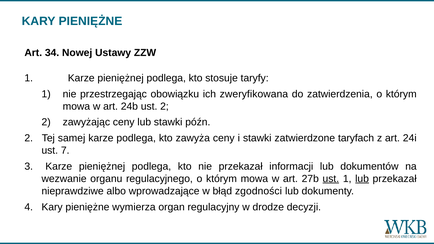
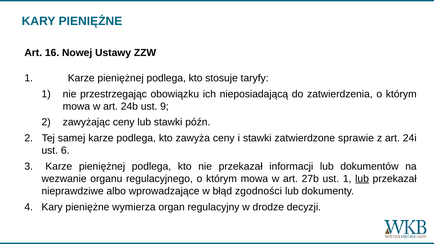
34: 34 -> 16 (52, 53)
zweryfikowana: zweryfikowana -> nieposiadającą (254, 94)
ust 2: 2 -> 9 (164, 106)
taryfach: taryfach -> sprawie (356, 138)
7: 7 -> 6 (65, 151)
ust underline: present -> none (331, 179)
